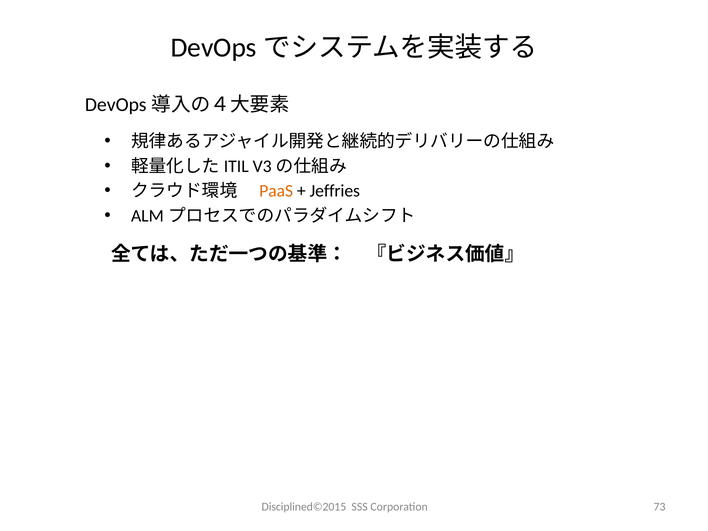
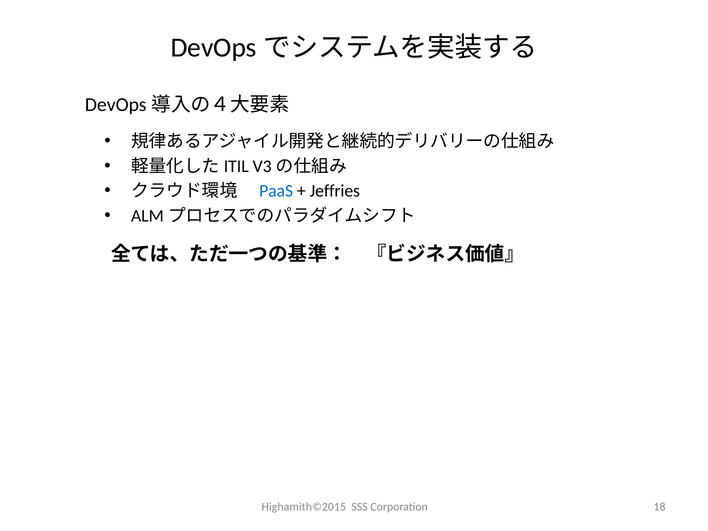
PaaS colour: orange -> blue (276, 191)
Disciplined©2015: Disciplined©2015 -> Highamith©2015 (304, 507)
73: 73 -> 18 (660, 507)
